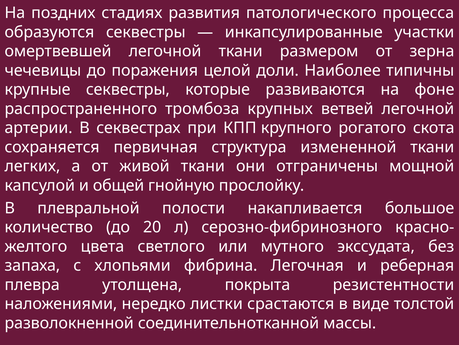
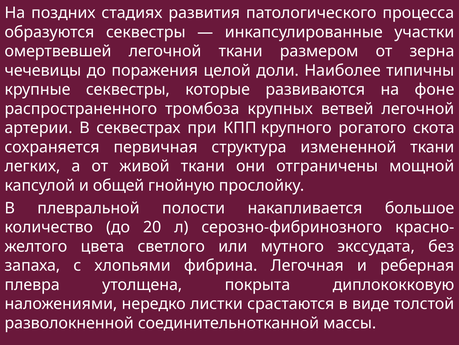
резистентности: резистентности -> диплококковую (393, 284)
